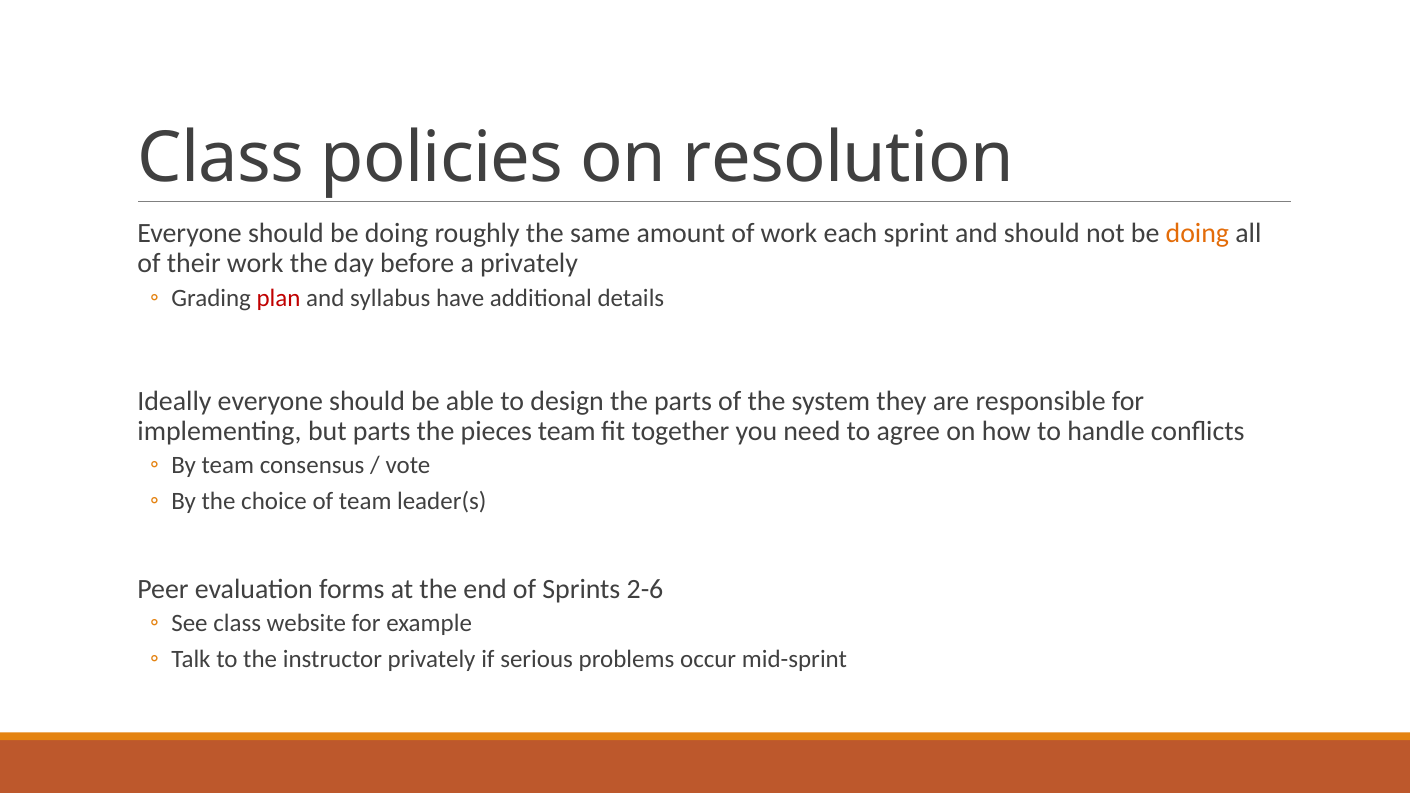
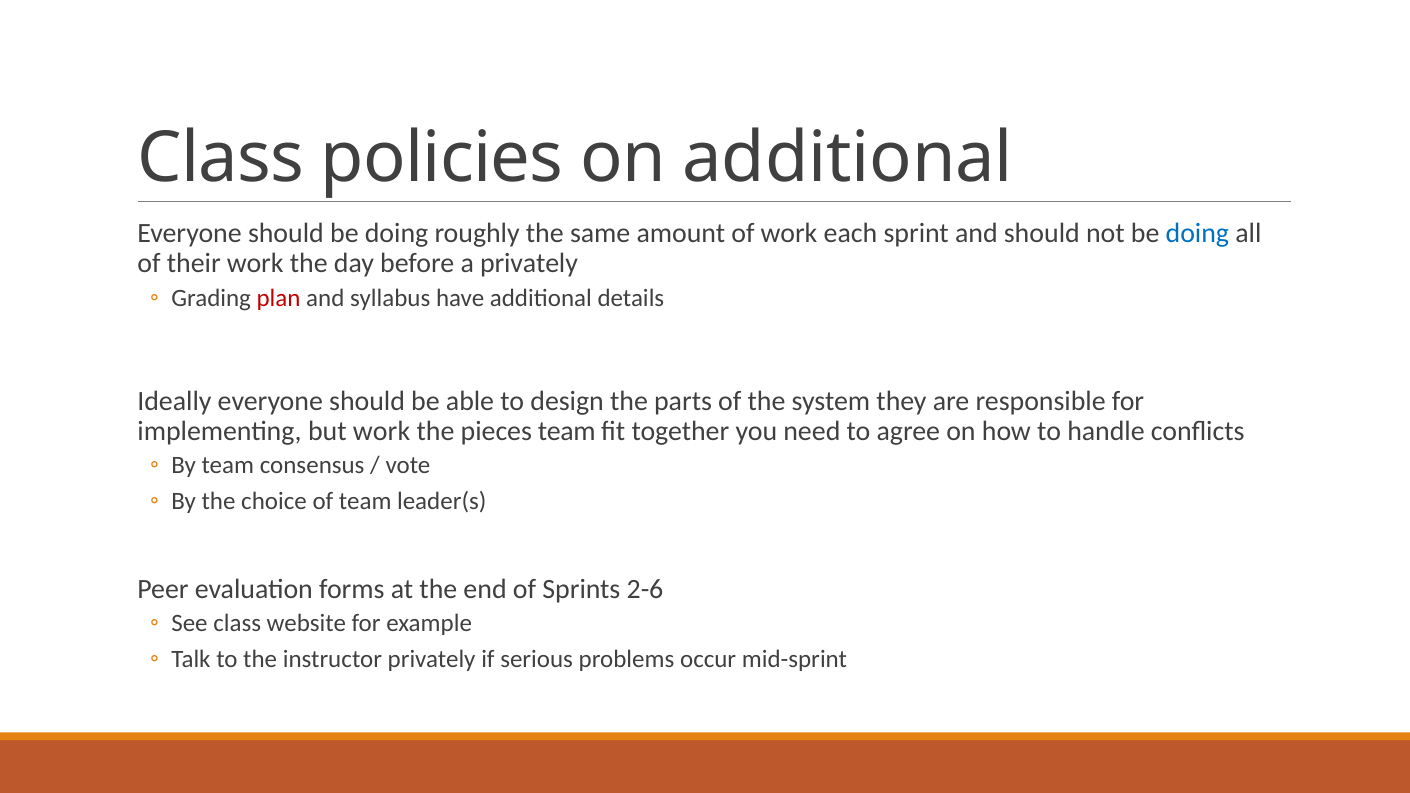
on resolution: resolution -> additional (848, 158)
doing colour: orange -> blue (1197, 234)
but parts: parts -> work (382, 431)
